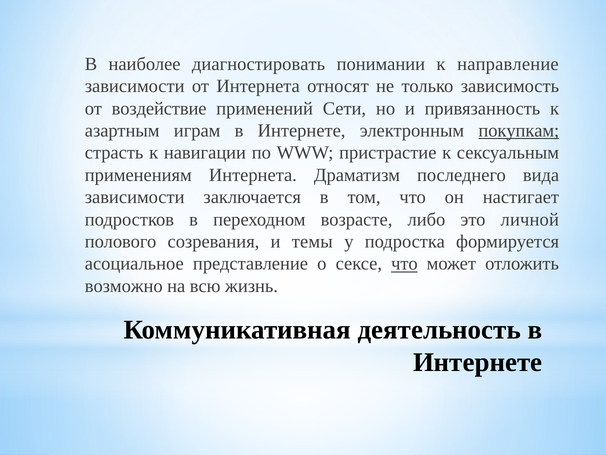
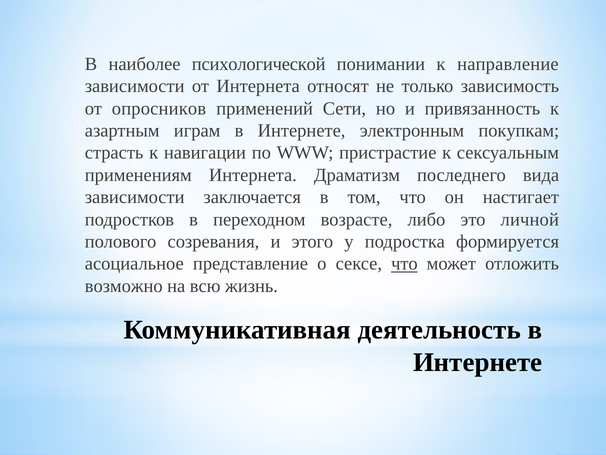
диагностировать: диагностировать -> психологической (259, 64)
воздействие: воздействие -> опросников (159, 108)
покупкам underline: present -> none (519, 130)
темы: темы -> этого (312, 241)
